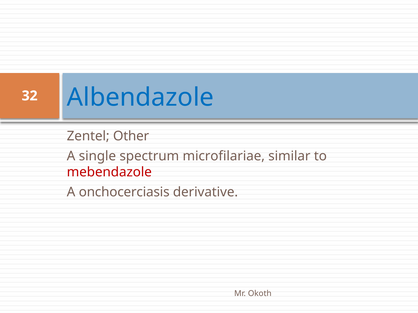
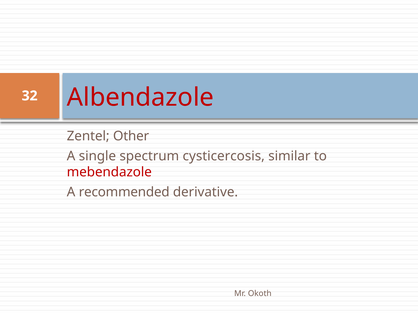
Albendazole colour: blue -> red (140, 98)
microfilariae: microfilariae -> cysticercosis (224, 156)
onchocerciasis: onchocerciasis -> recommended (124, 193)
